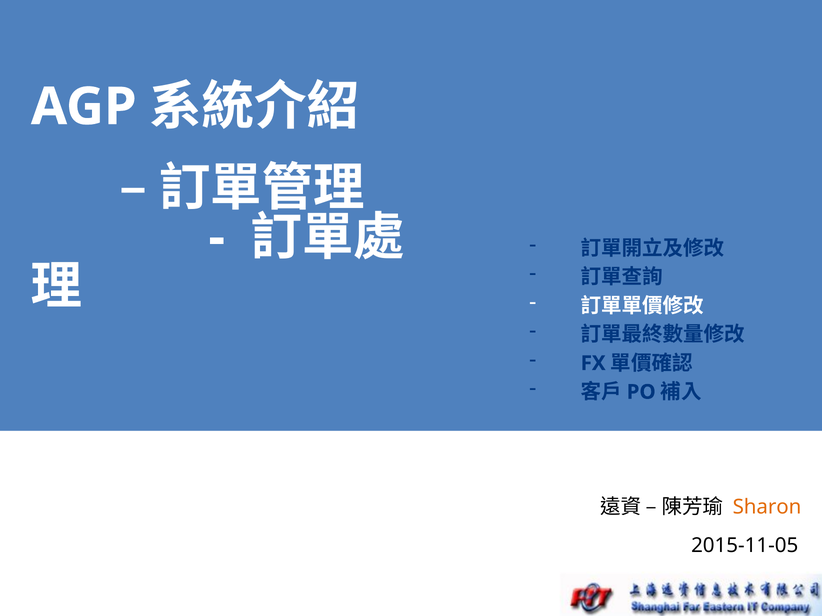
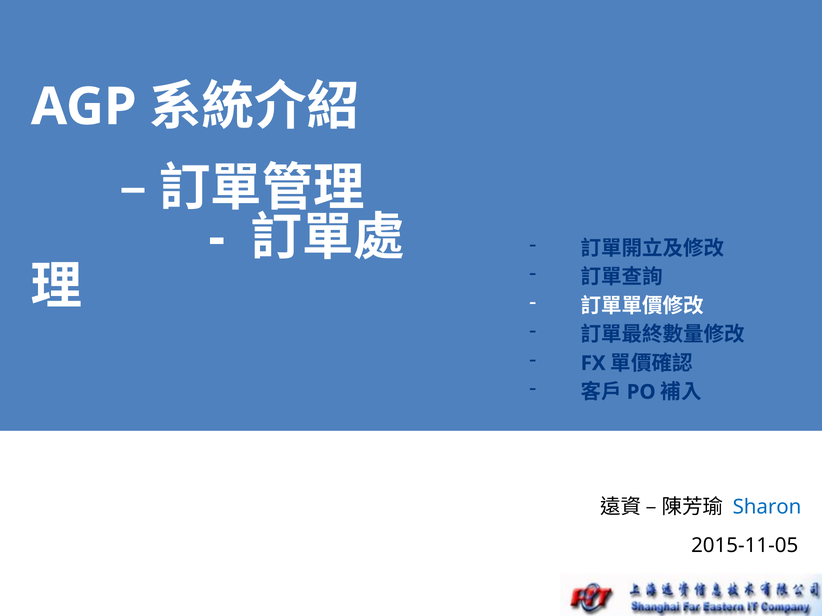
Sharon colour: orange -> blue (767, 507)
